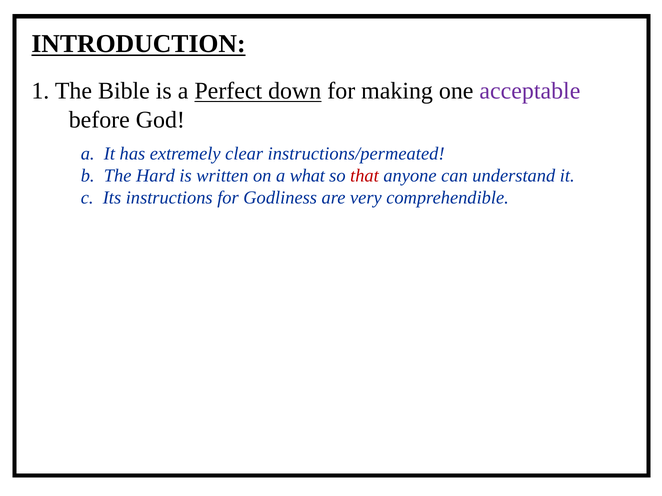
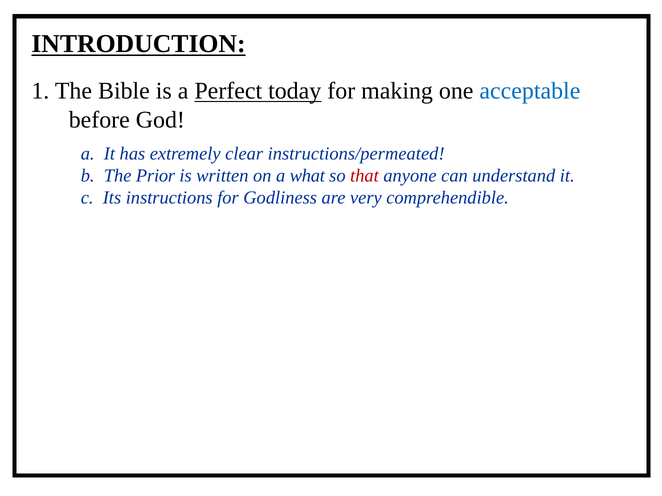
down: down -> today (295, 91)
acceptable colour: purple -> blue (530, 91)
Hard: Hard -> Prior (156, 176)
